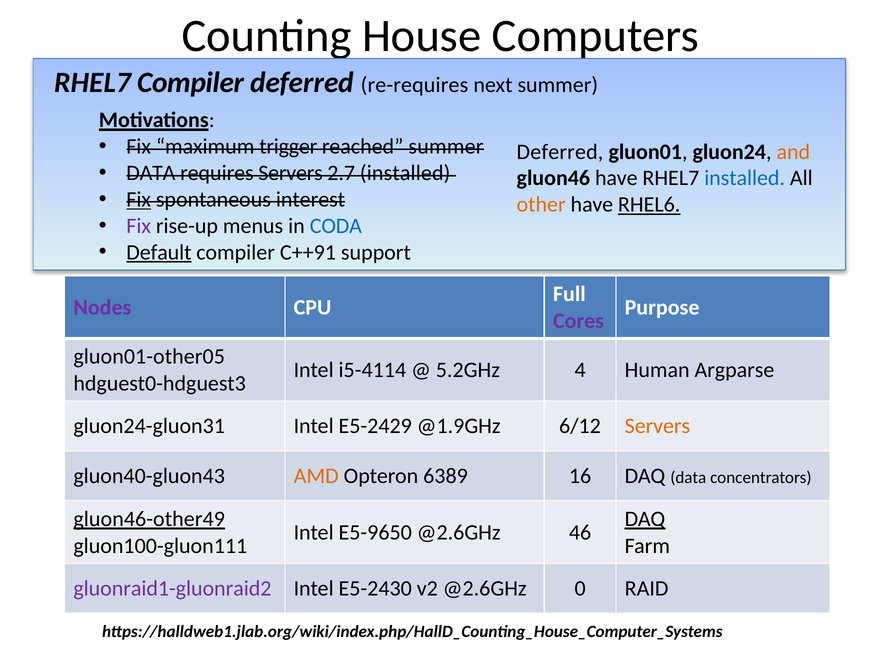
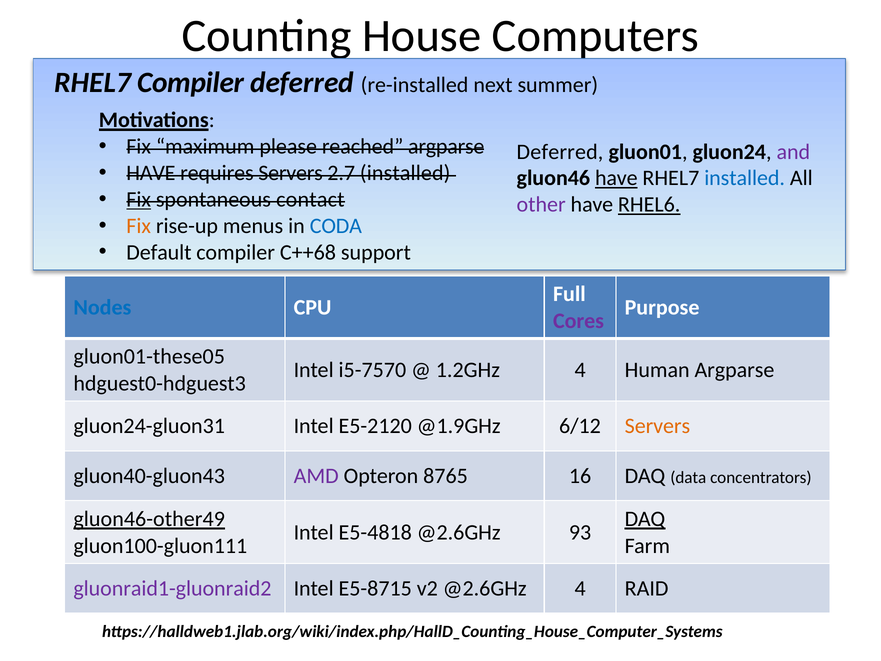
re-requires: re-requires -> re-installed (415, 85)
trigger: trigger -> please (288, 147)
reached summer: summer -> argparse (446, 147)
and colour: orange -> purple (793, 152)
DATA: DATA -> HAVE (151, 173)
have underline: none -> present (616, 178)
interest: interest -> contact (310, 199)
other colour: orange -> purple (541, 205)
Fix colour: purple -> orange (139, 226)
Default underline: present -> none (159, 252)
C++91: C++91 -> C++68 (308, 252)
Nodes colour: purple -> blue (102, 307)
gluon01-other05: gluon01-other05 -> gluon01-these05 (149, 356)
i5-4114: i5-4114 -> i5-7570 (372, 370)
5.2GHz: 5.2GHz -> 1.2GHz (468, 370)
E5-2429: E5-2429 -> E5-2120 (375, 426)
AMD colour: orange -> purple (316, 476)
6389: 6389 -> 8765 (446, 476)
E5-9650: E5-9650 -> E5-4818 (375, 532)
46: 46 -> 93 (580, 532)
E5-2430: E5-2430 -> E5-8715 (375, 588)
@2.6GHz 0: 0 -> 4 (580, 588)
